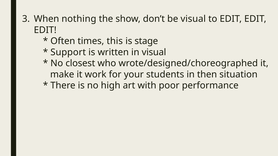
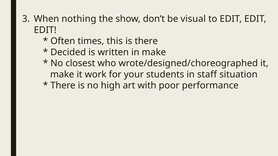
is stage: stage -> there (146, 41)
Support: Support -> Decided (68, 52)
in visual: visual -> make (154, 52)
then: then -> staff (207, 75)
